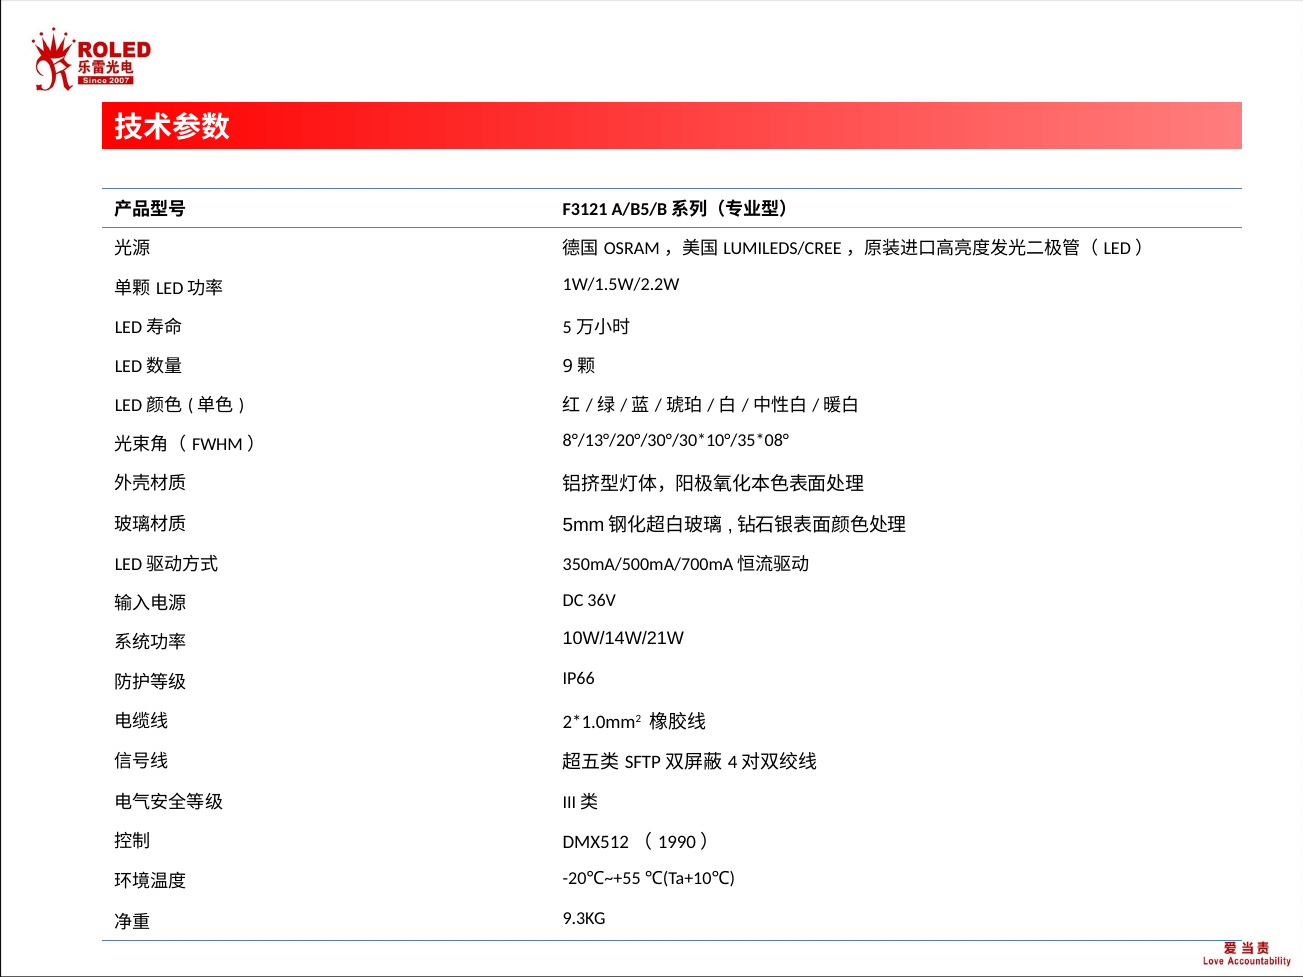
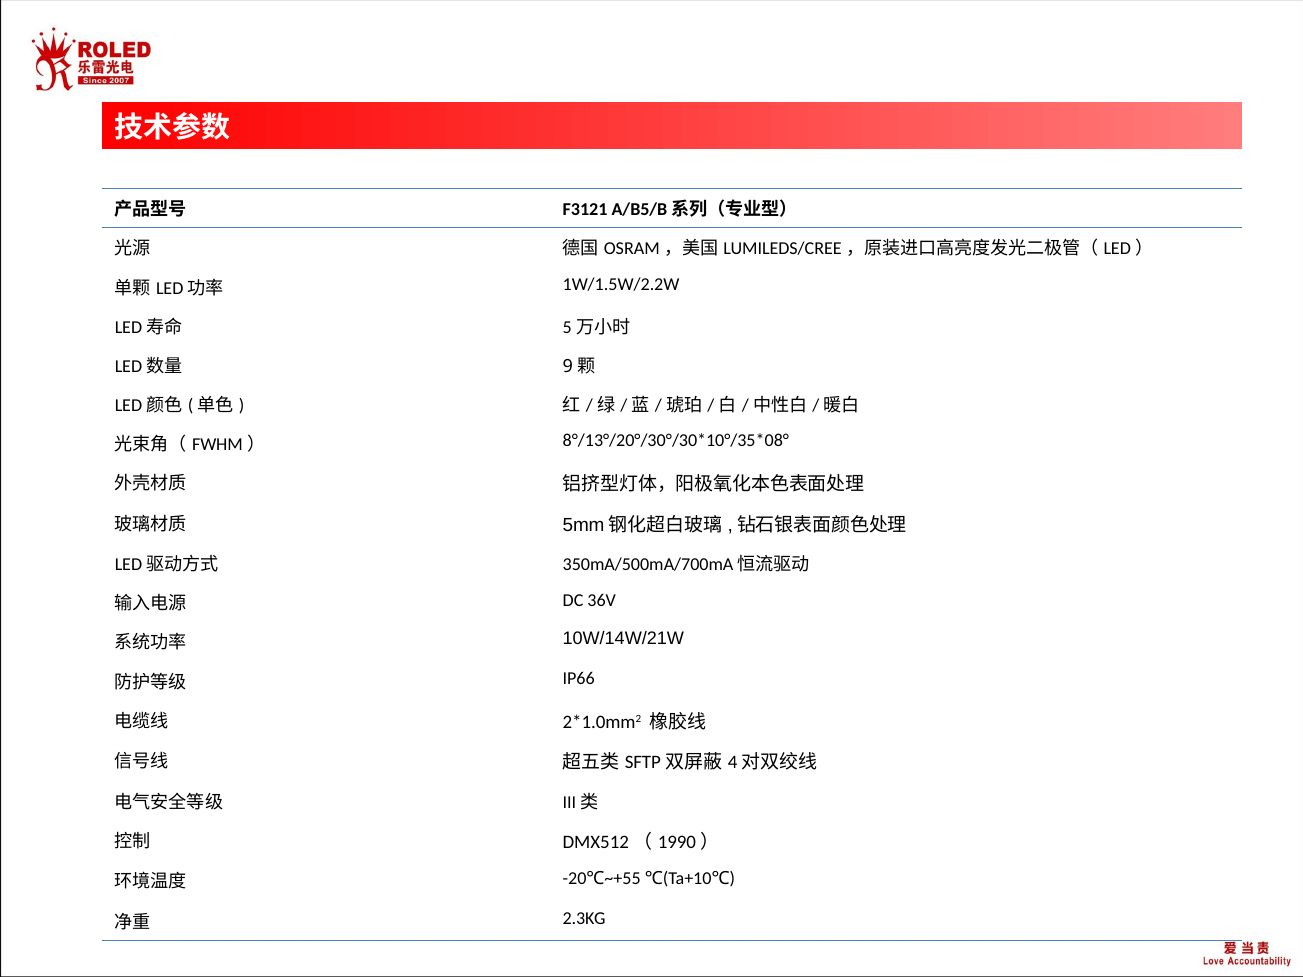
9.3KG: 9.3KG -> 2.3KG (584, 919)
